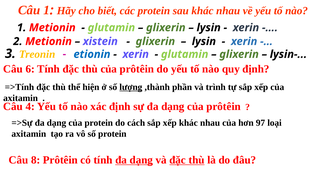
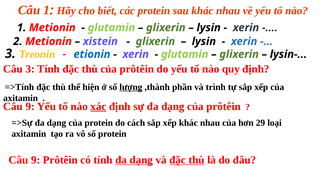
Câu 6: 6 -> 3 (30, 69)
4: 4 -> 9 (30, 106)
xác underline: none -> present (98, 106)
97: 97 -> 29 (260, 123)
8: 8 -> 9 (36, 160)
